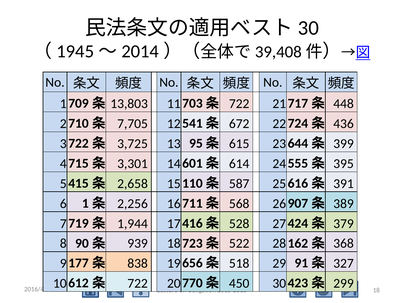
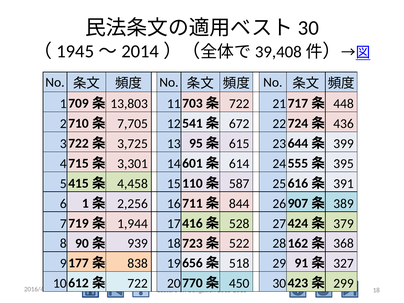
2,658: 2,658 -> 4,458 (133, 184)
568: 568 -> 844 (239, 204)
